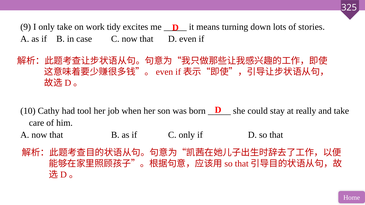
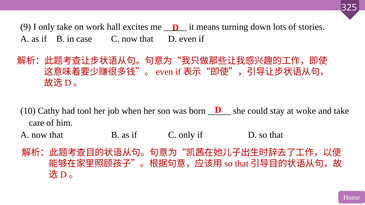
tidy: tidy -> hall (114, 27)
really: really -> woke (306, 111)
